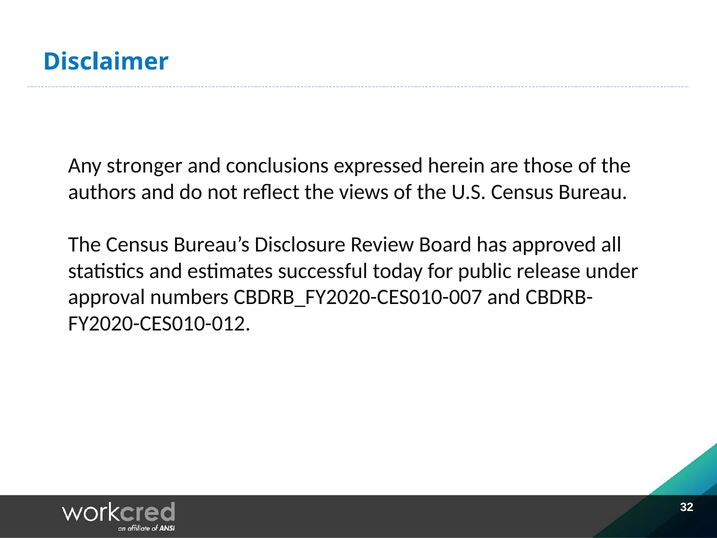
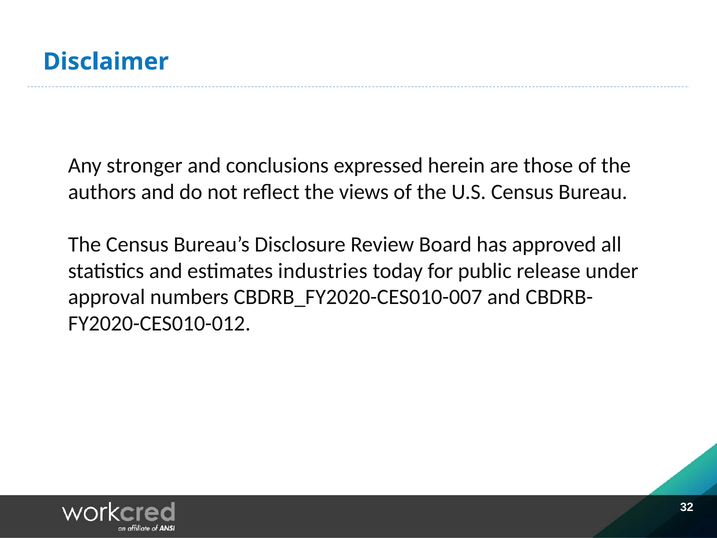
successful: successful -> industries (323, 271)
